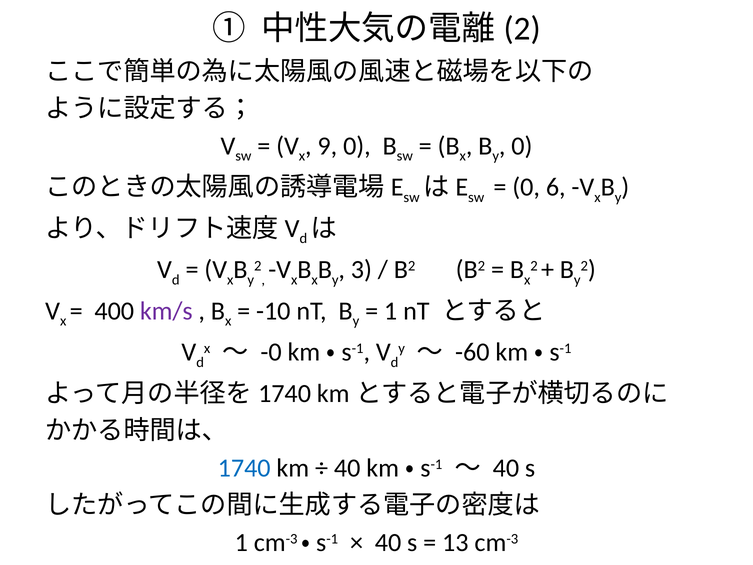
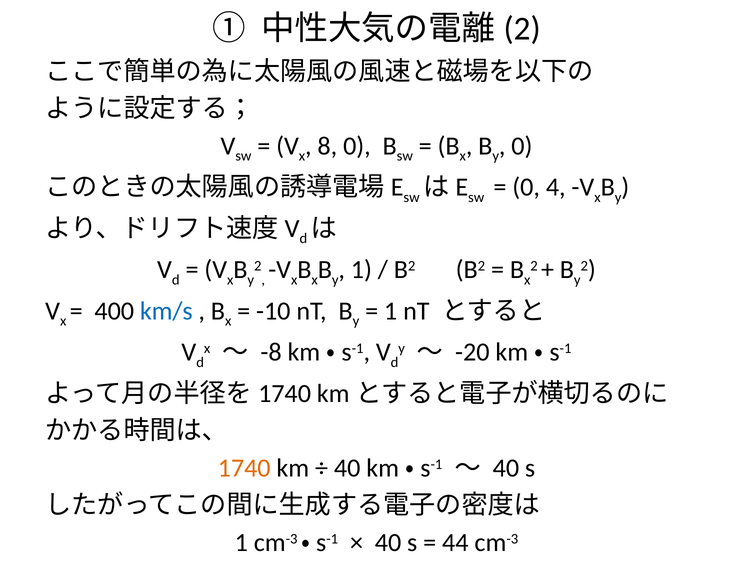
9: 9 -> 8 (327, 146)
6: 6 -> 4 (556, 187)
3: 3 -> 1 (361, 270)
km/s colour: purple -> blue (166, 311)
-0: -0 -> -8 (271, 352)
-60: -60 -> -20 (472, 352)
1740 colour: blue -> orange (244, 468)
13: 13 -> 44 (455, 542)
